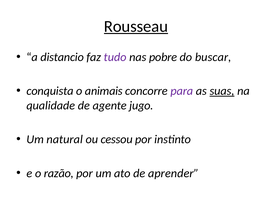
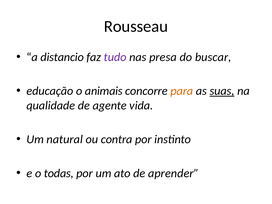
Rousseau underline: present -> none (136, 26)
pobre: pobre -> presa (163, 57)
conquista: conquista -> educação (50, 91)
para colour: purple -> orange (182, 91)
jugo: jugo -> vida (141, 105)
cessou: cessou -> contra (117, 139)
razão: razão -> todas (59, 173)
